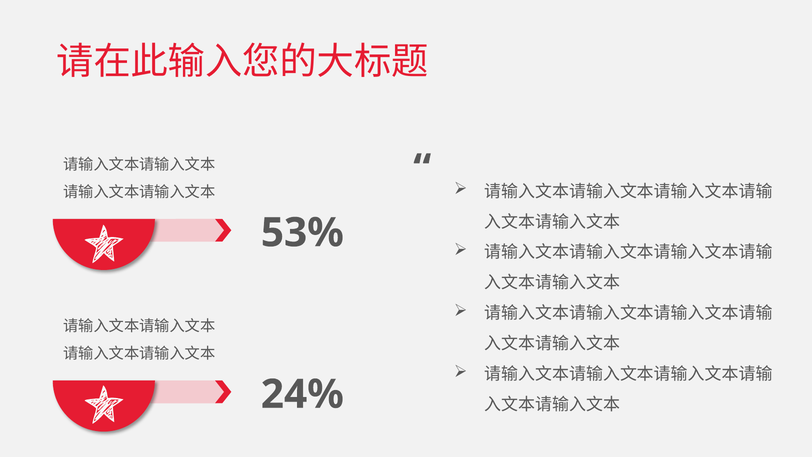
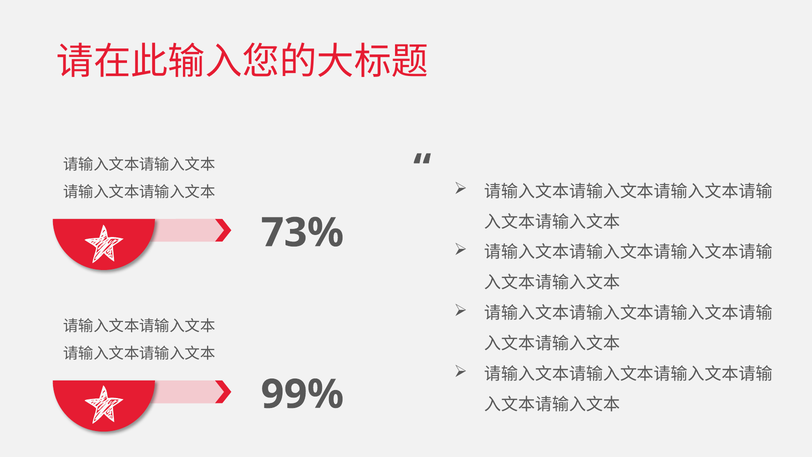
53%: 53% -> 73% (302, 233)
24%: 24% -> 99% (302, 394)
